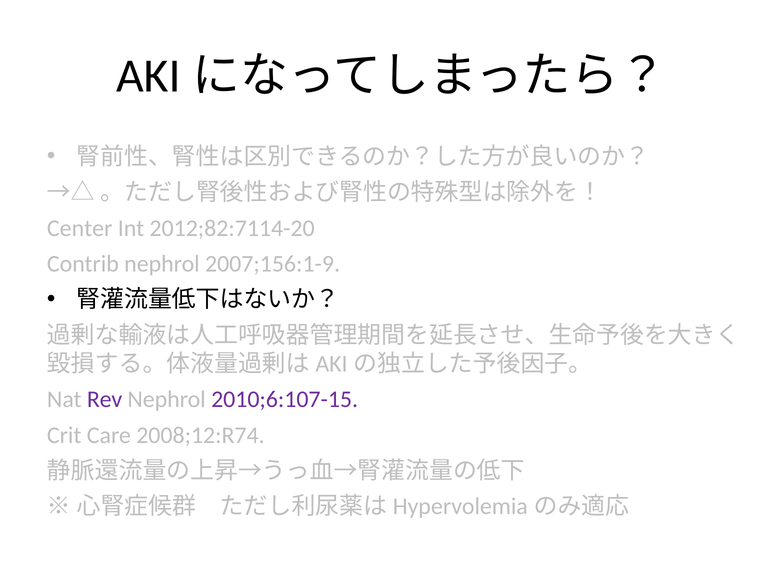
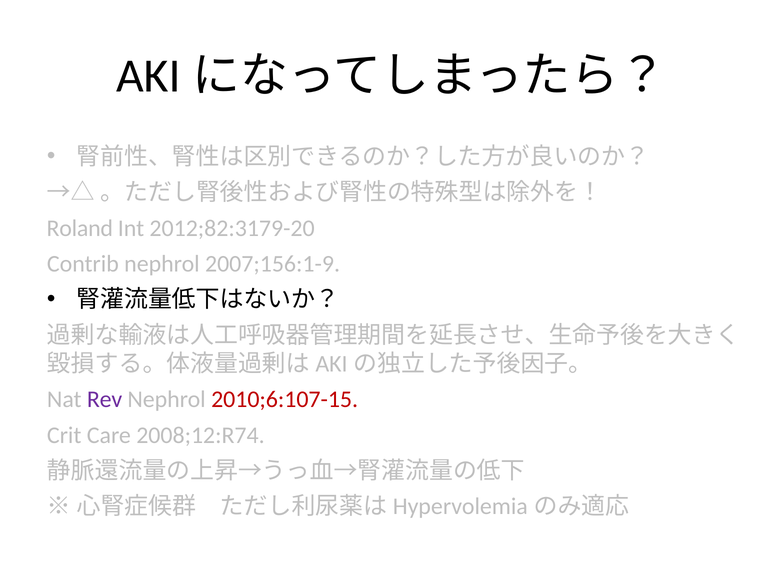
Center: Center -> Roland (80, 228)
2012;82:7114-20: 2012;82:7114-20 -> 2012;82:3179-20 (232, 228)
2010;6:107-15 colour: purple -> red (285, 400)
